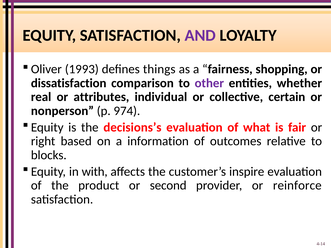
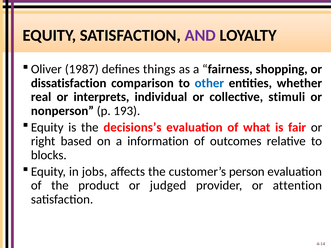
1993: 1993 -> 1987 (82, 69)
other colour: purple -> blue (209, 83)
attributes: attributes -> interprets (101, 97)
certain: certain -> stimuli (287, 97)
974: 974 -> 193 (127, 111)
with: with -> jobs (95, 172)
inspire: inspire -> person (247, 172)
second: second -> judged (168, 186)
reinforce: reinforce -> attention (297, 186)
